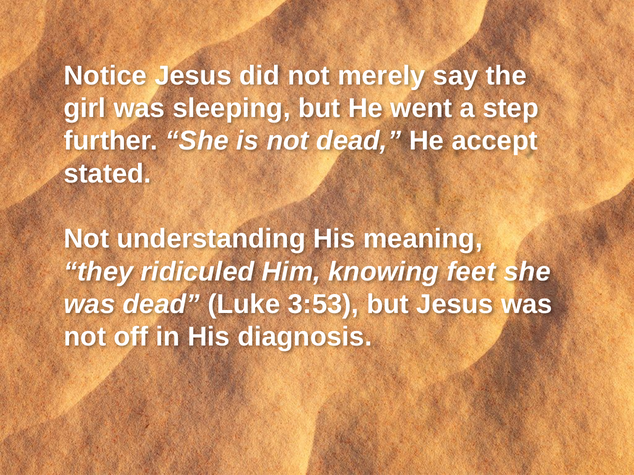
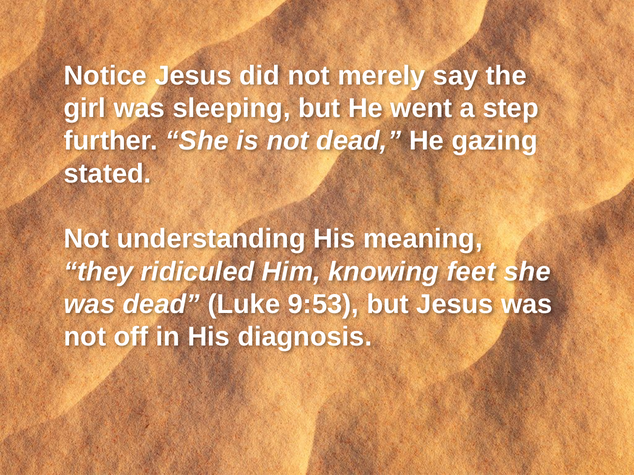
accept: accept -> gazing (495, 141)
3:53: 3:53 -> 9:53 (323, 305)
